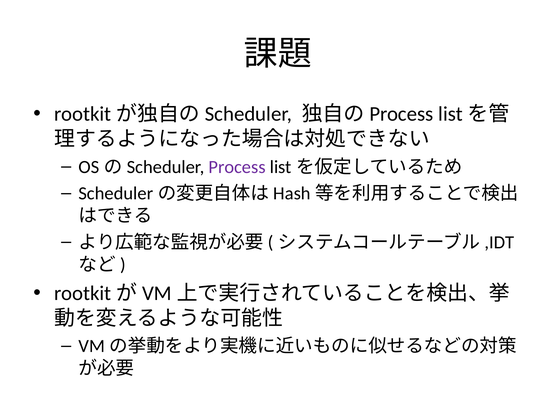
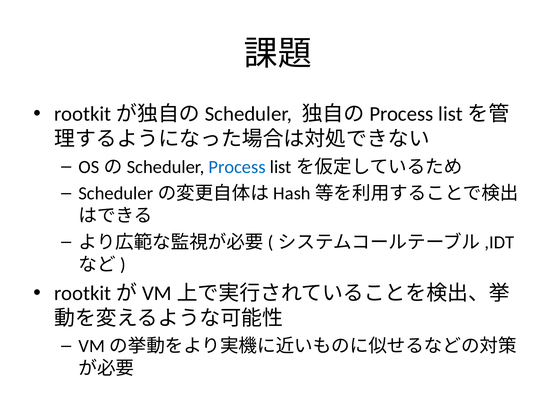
Process colour: purple -> blue (237, 167)
